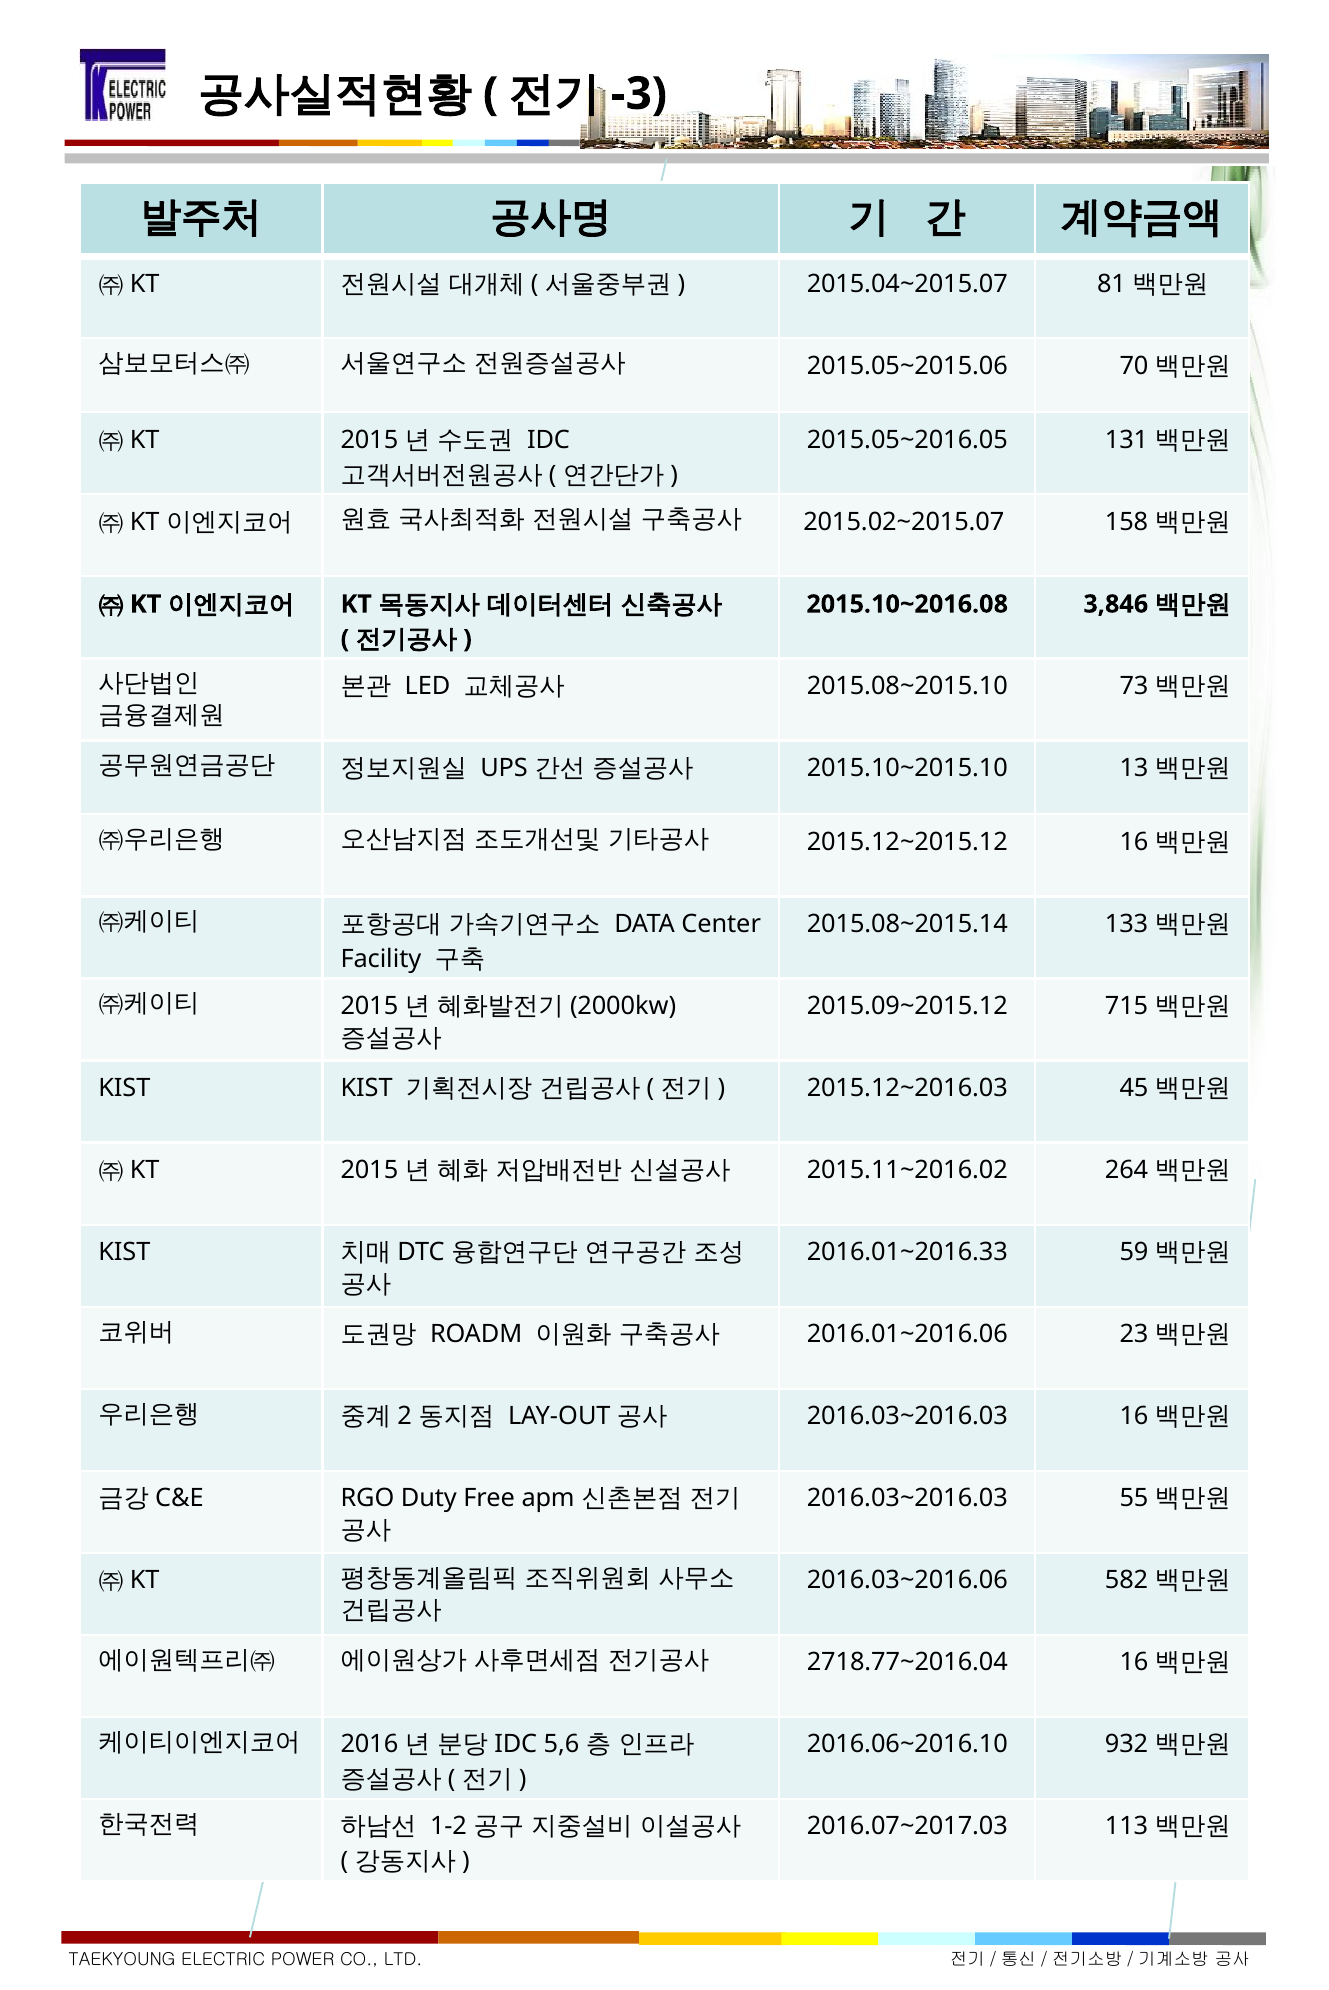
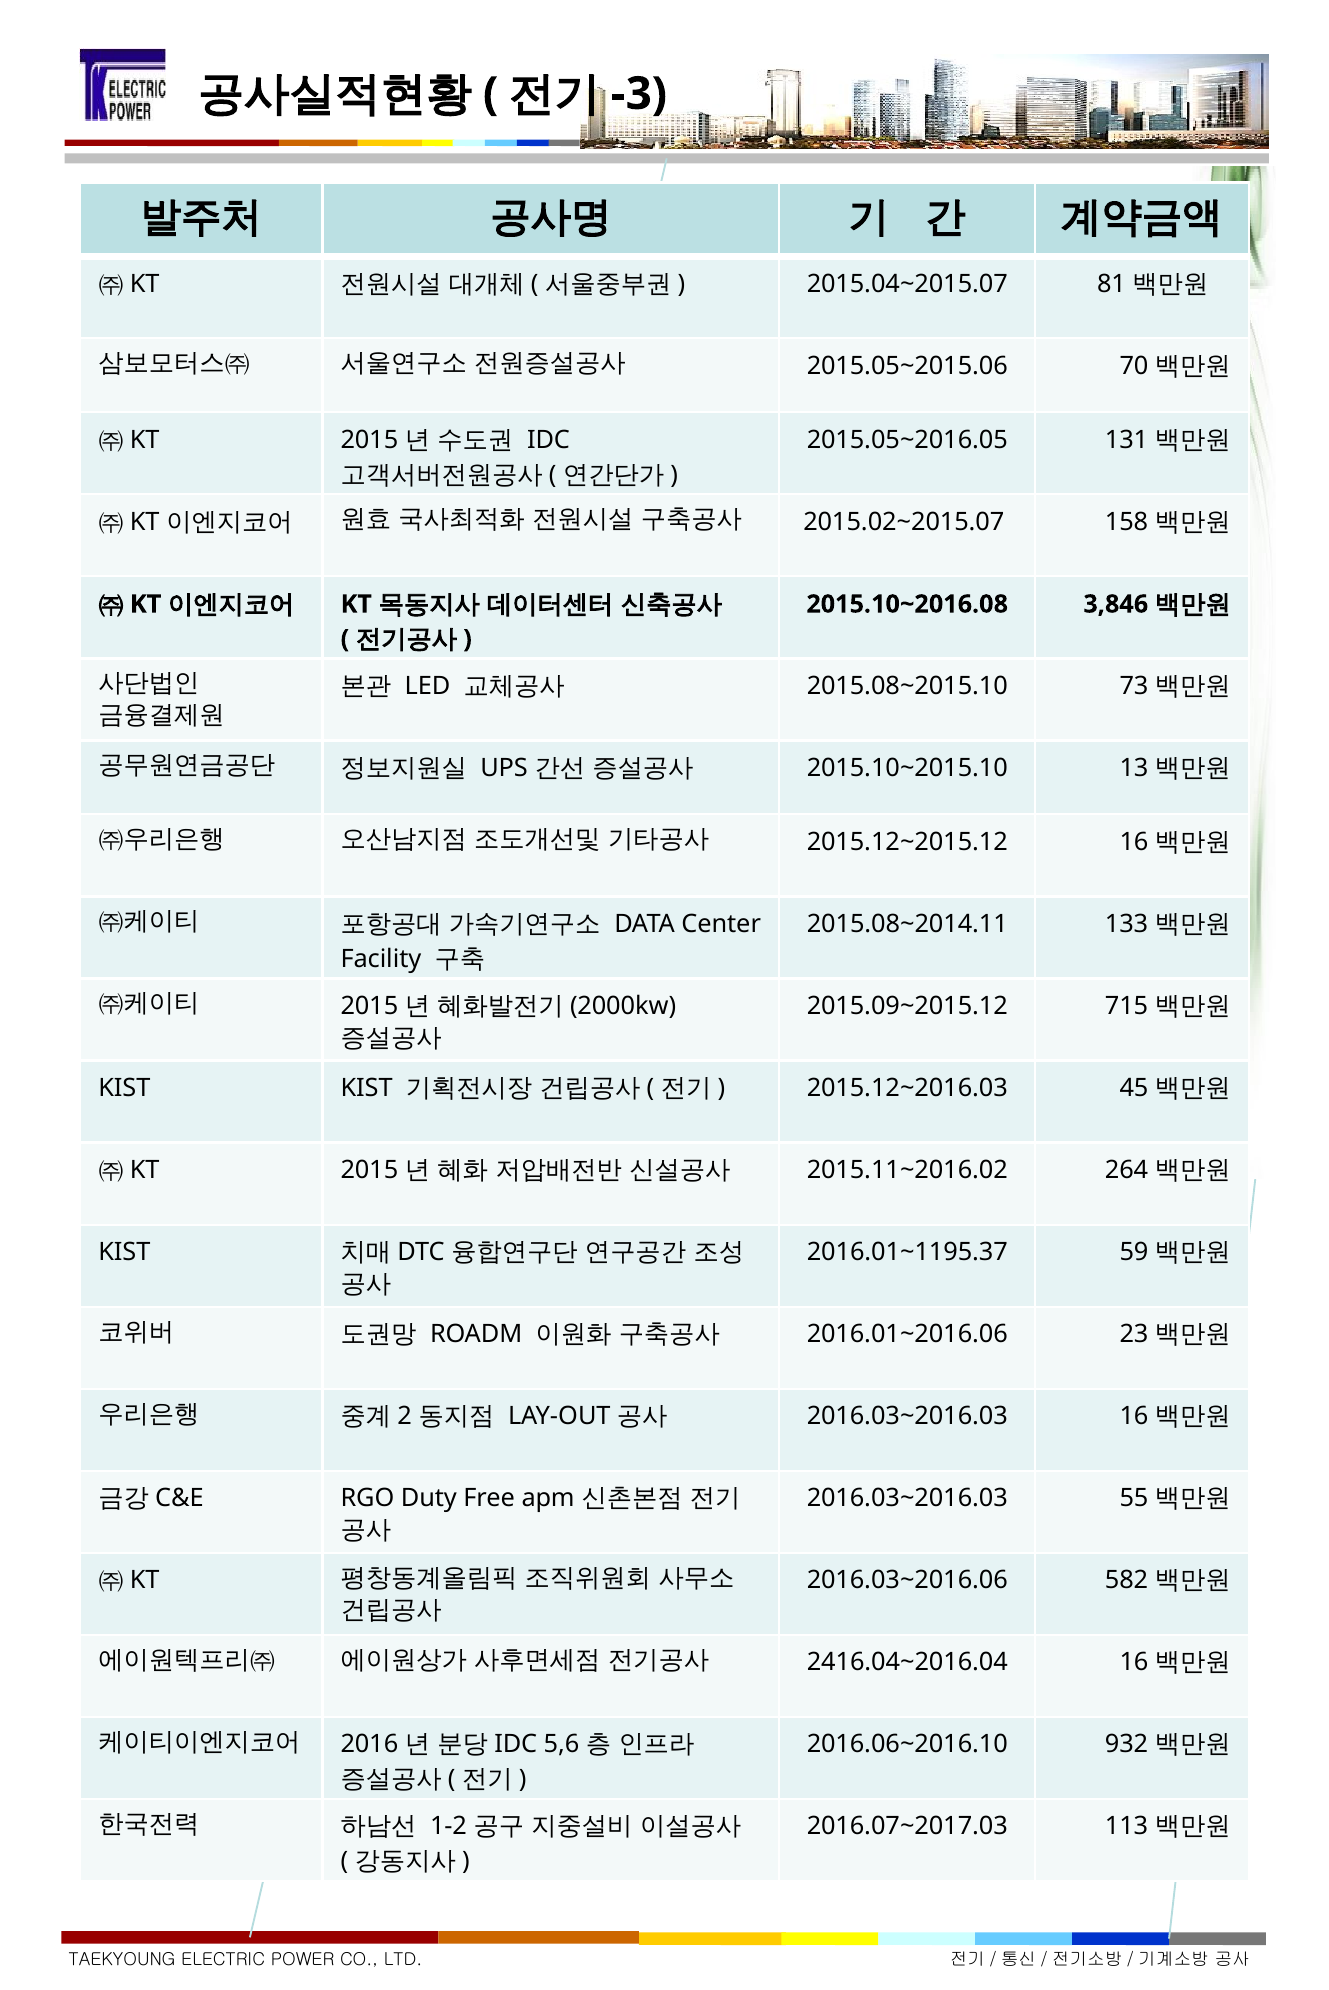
2015.08~2015.14: 2015.08~2015.14 -> 2015.08~2014.11 (907, 924)
2016.01~2016.33: 2016.01~2016.33 -> 2016.01~1195.37 (907, 1252)
2718.77~2016.04: 2718.77~2016.04 -> 2416.04~2016.04 (907, 1662)
